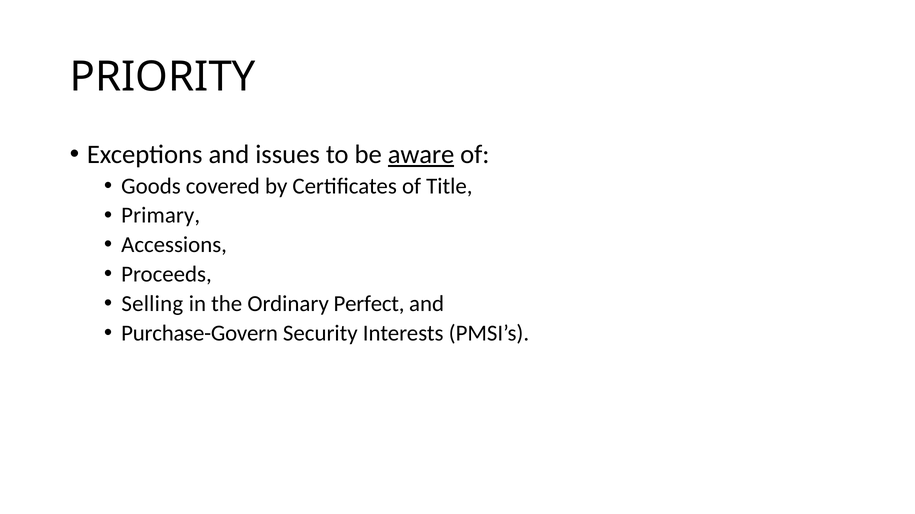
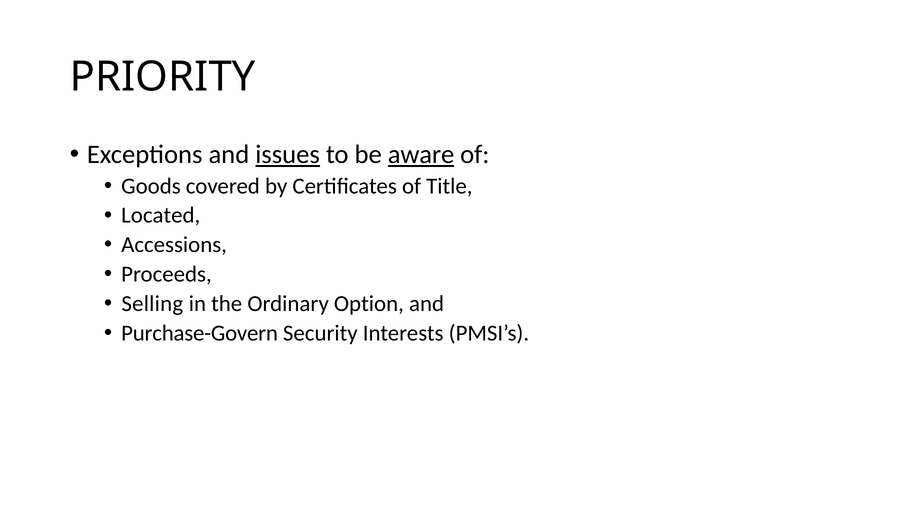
issues underline: none -> present (288, 155)
Primary: Primary -> Located (161, 216)
Perfect: Perfect -> Option (369, 304)
